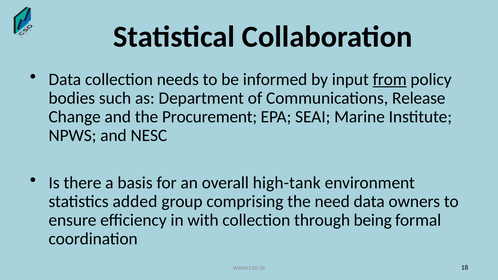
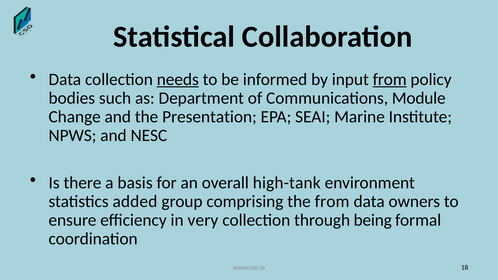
needs underline: none -> present (178, 79)
Release: Release -> Module (419, 98)
Procurement: Procurement -> Presentation (209, 117)
the need: need -> from (332, 201)
with: with -> very (203, 220)
